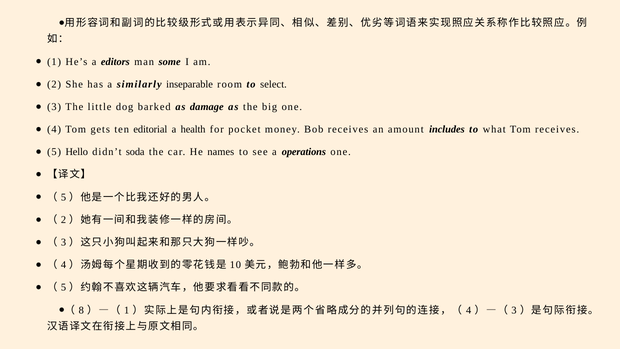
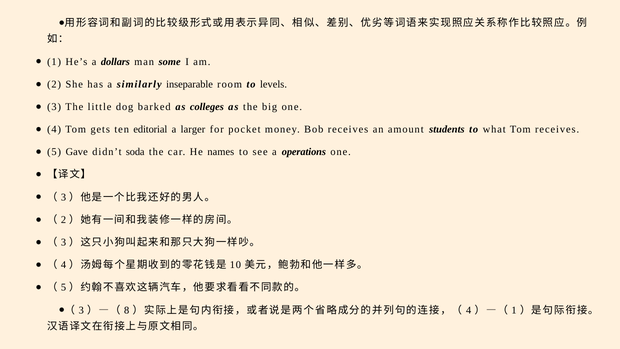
editors: editors -> dollars (115, 62)
select: select -> levels (273, 84)
damage: damage -> colleges (207, 107)
health: health -> larger (193, 129)
includes: includes -> students (447, 129)
Hello: Hello -> Gave (77, 152)
5: 5 -> 3 (63, 197)
8: 8 -> 3 (81, 310)
1: 1 -> 8 (127, 310)
3: 3 -> 1 (514, 310)
